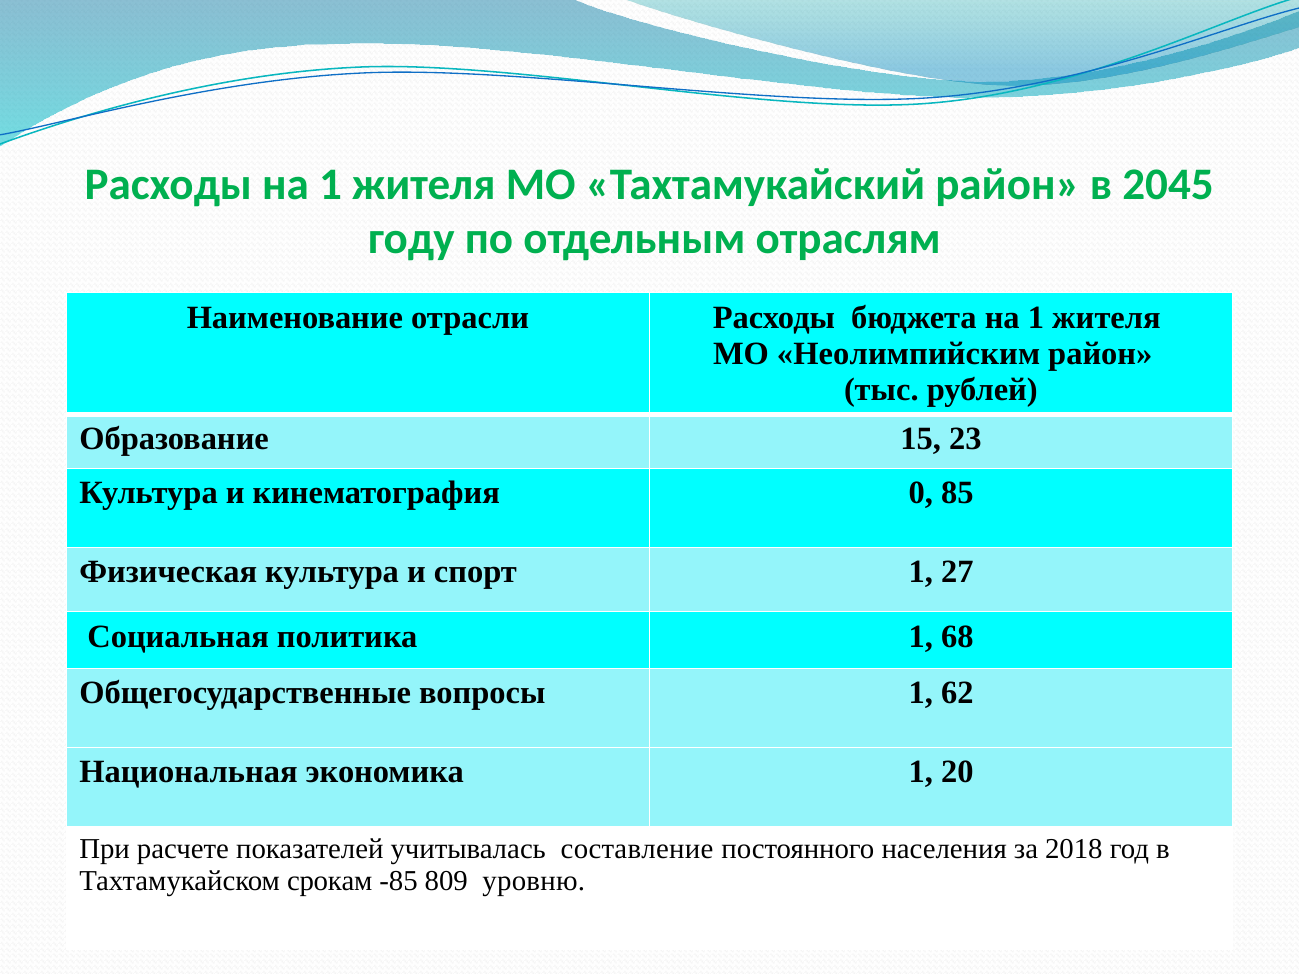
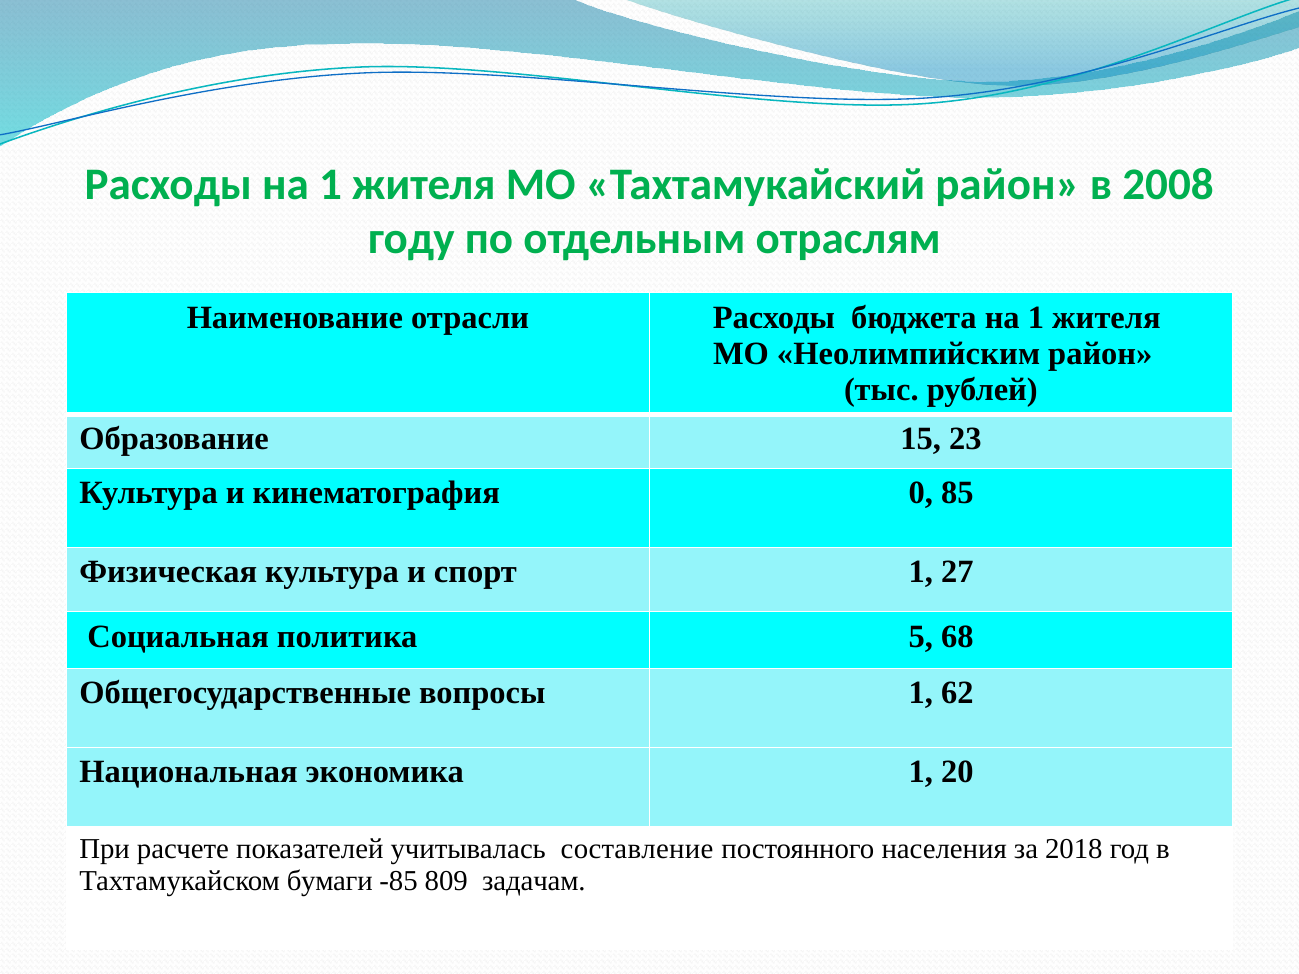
2045: 2045 -> 2008 (1168, 184)
политика 1: 1 -> 5 (921, 637)
срокам: срокам -> бумаги (330, 881)
уровню: уровню -> задачам (534, 881)
